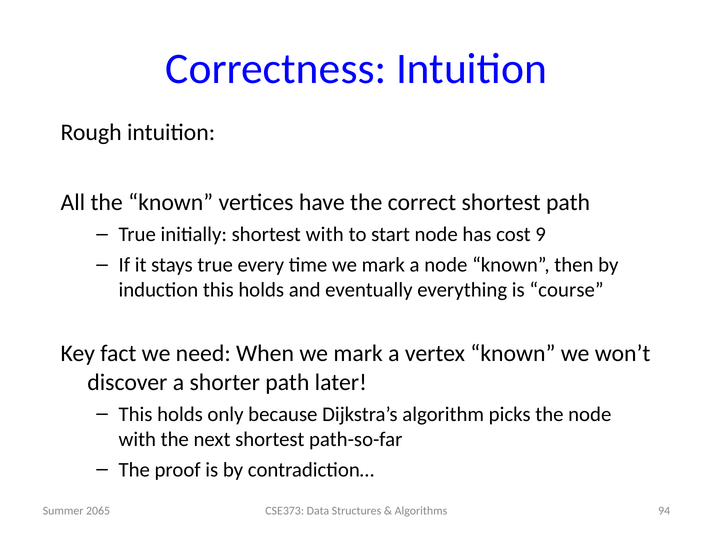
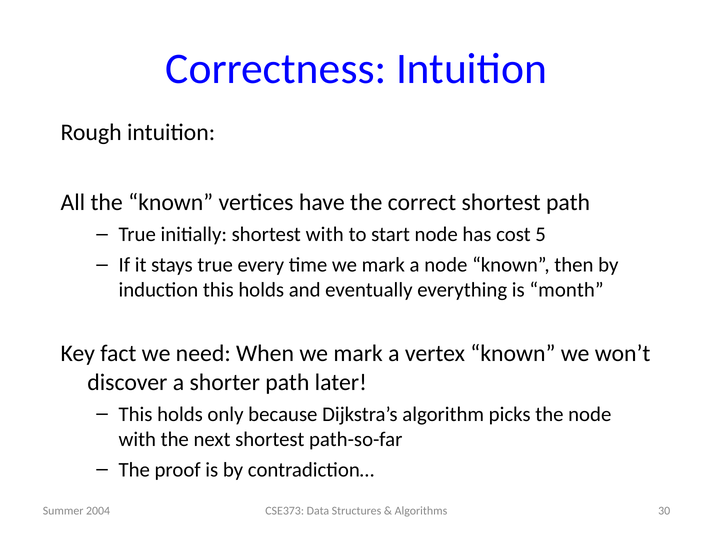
9: 9 -> 5 (541, 234)
course: course -> month (567, 290)
94: 94 -> 30 (664, 511)
2065: 2065 -> 2004 (98, 511)
